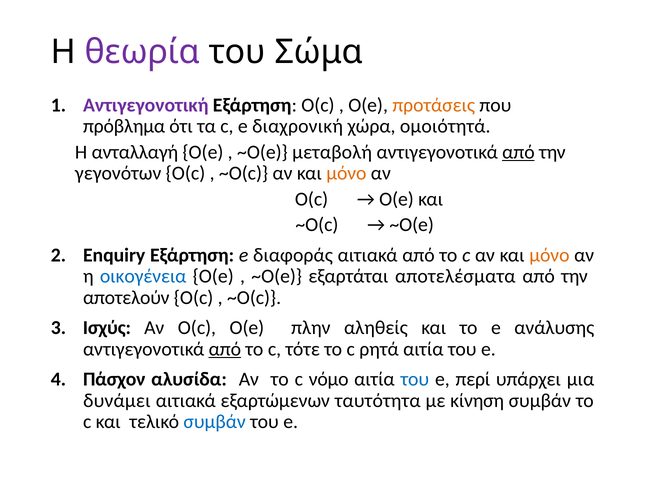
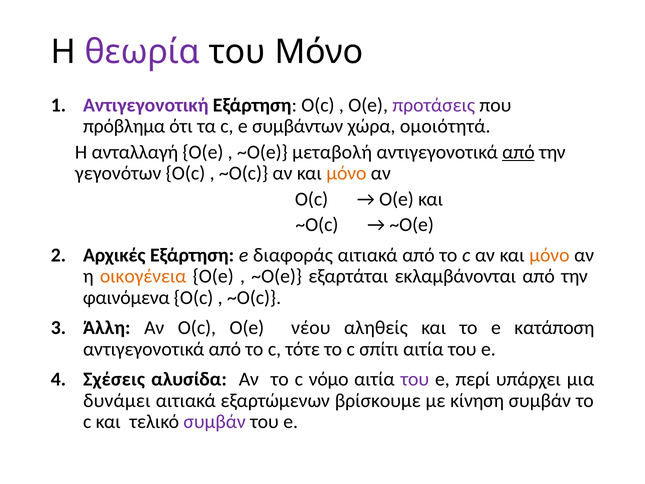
του Σώμα: Σώμα -> Μόνο (319, 52)
προτάσεις colour: orange -> purple (434, 105)
διαχρονική: διαχρονική -> συμβάντων (298, 126)
Enquiry: Enquiry -> Αρχικές (114, 255)
οικογένεια colour: blue -> orange (143, 276)
αποτελέσµατα: αποτελέσµατα -> εκλαμβάνονται (455, 276)
αποτελούν: αποτελούν -> φαινόμενα (126, 297)
Ισχύς: Ισχύς -> Άλλη (107, 328)
πλην: πλην -> νέου (311, 328)
ανάλυσης: ανάλυσης -> κατάποση (554, 328)
από underline: present -> none (225, 349)
ρητά: ρητά -> σπίτι (379, 349)
Πάσχον: Πάσχον -> Σχέσεις (114, 379)
του colour: blue -> purple (415, 379)
ταυτότητα: ταυτότητα -> βρίσκουμε (378, 400)
συμβάν colour: blue -> purple (215, 422)
